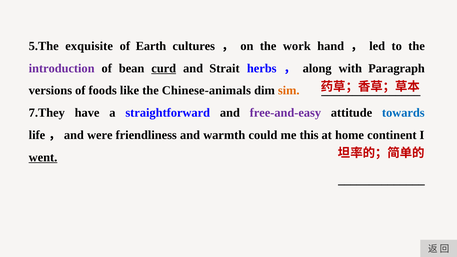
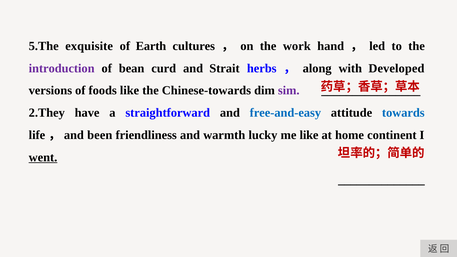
curd underline: present -> none (164, 68)
Paragraph: Paragraph -> Developed (396, 68)
Chinese-animals: Chinese-animals -> Chinese-towards (206, 91)
sim colour: orange -> purple (289, 91)
7.They: 7.They -> 2.They (47, 113)
free-and-easy colour: purple -> blue (285, 113)
were: were -> been (100, 135)
could: could -> lucky (263, 135)
me this: this -> like (309, 135)
